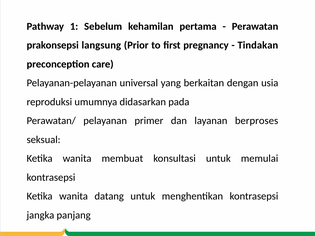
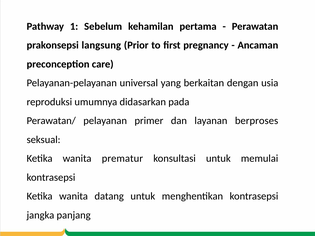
Tindakan: Tindakan -> Ancaman (258, 45)
membuat: membuat -> prematur (122, 159)
